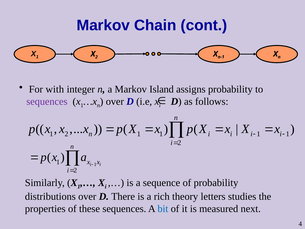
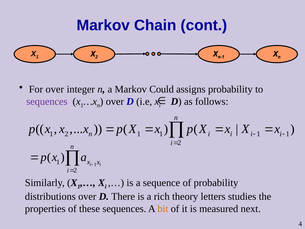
For with: with -> over (55, 89)
Island: Island -> Could (162, 89)
bit colour: blue -> orange (163, 209)
